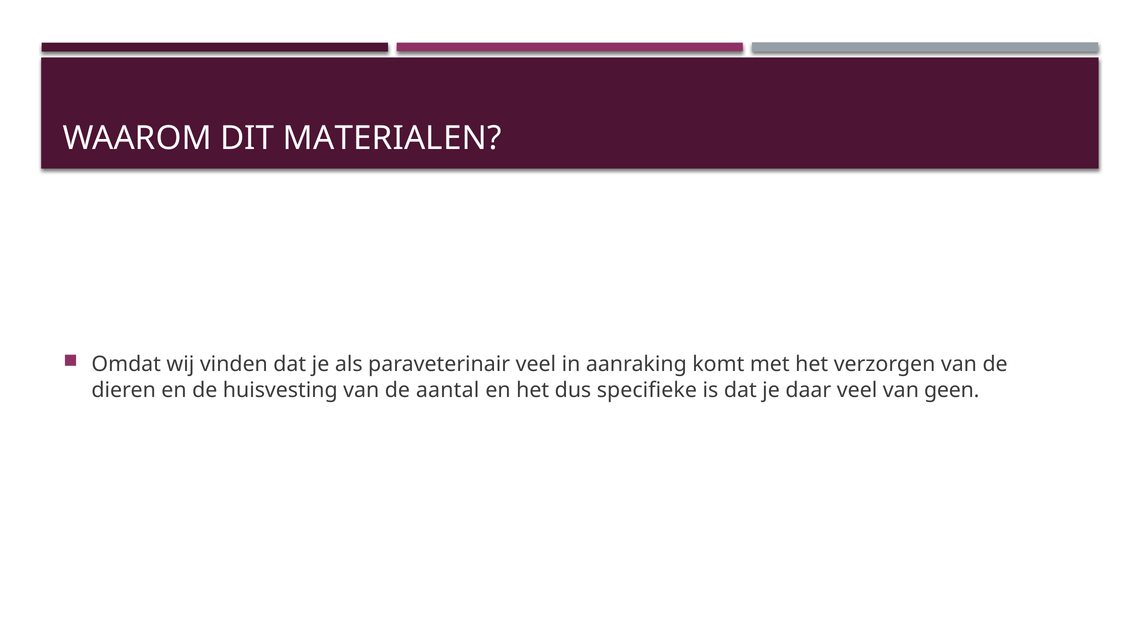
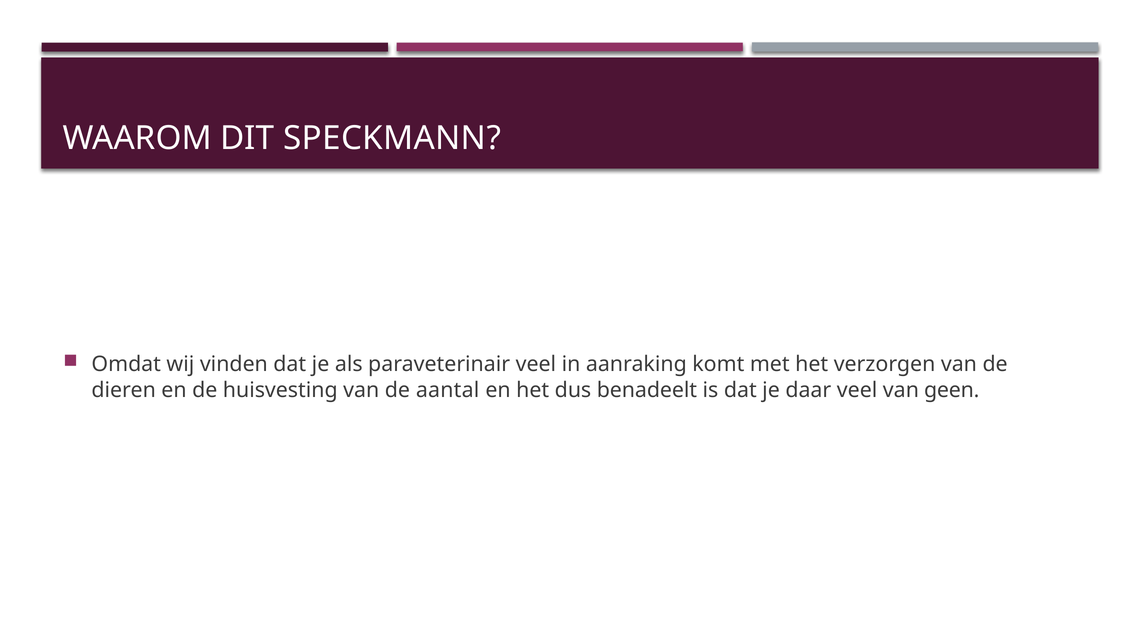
MATERIALEN: MATERIALEN -> SPECKMANN (392, 138)
specifieke: specifieke -> benadeelt (647, 390)
